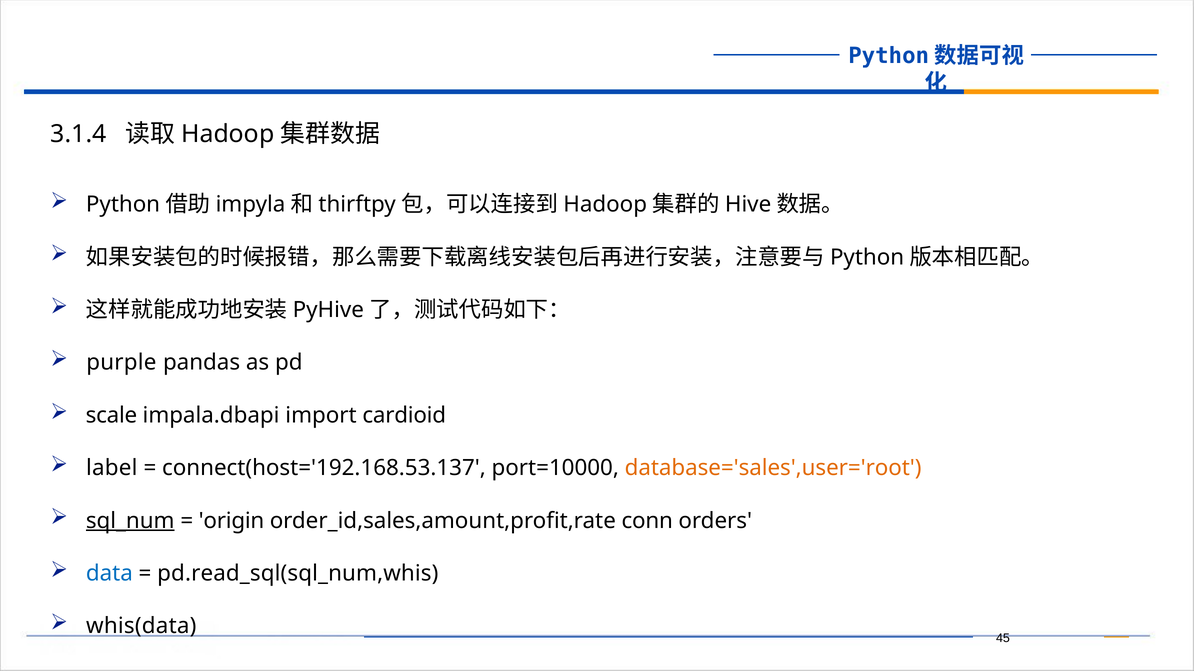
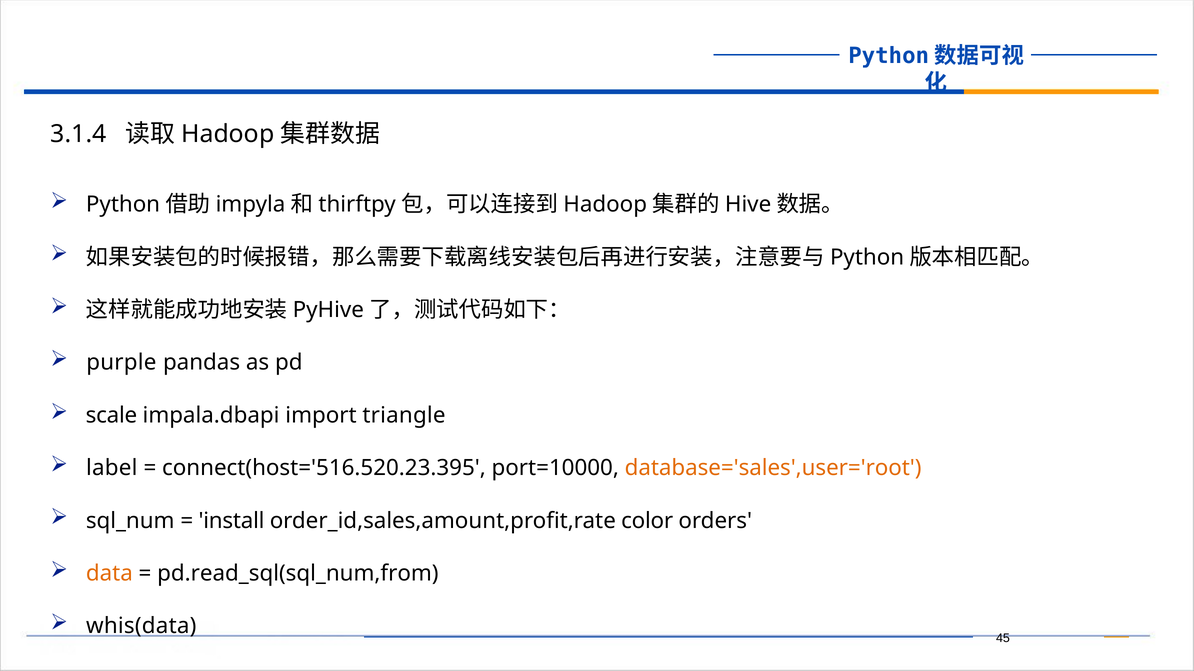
cardioid: cardioid -> triangle (404, 416)
connect(host='192.168.53.137: connect(host='192.168.53.137 -> connect(host='516.520.23.395 (324, 468)
sql_num underline: present -> none (130, 521)
origin: origin -> install (232, 521)
conn: conn -> color (647, 521)
data colour: blue -> orange (109, 574)
pd.read_sql(sql_num,whis: pd.read_sql(sql_num,whis -> pd.read_sql(sql_num,from (298, 574)
